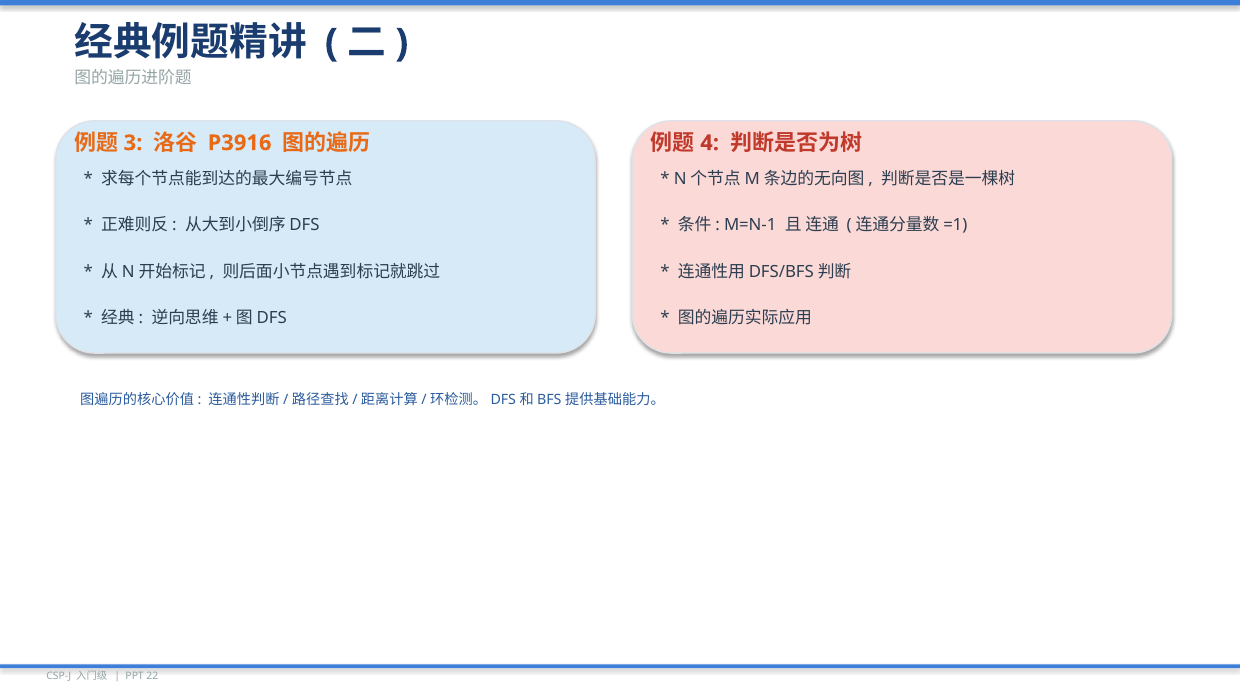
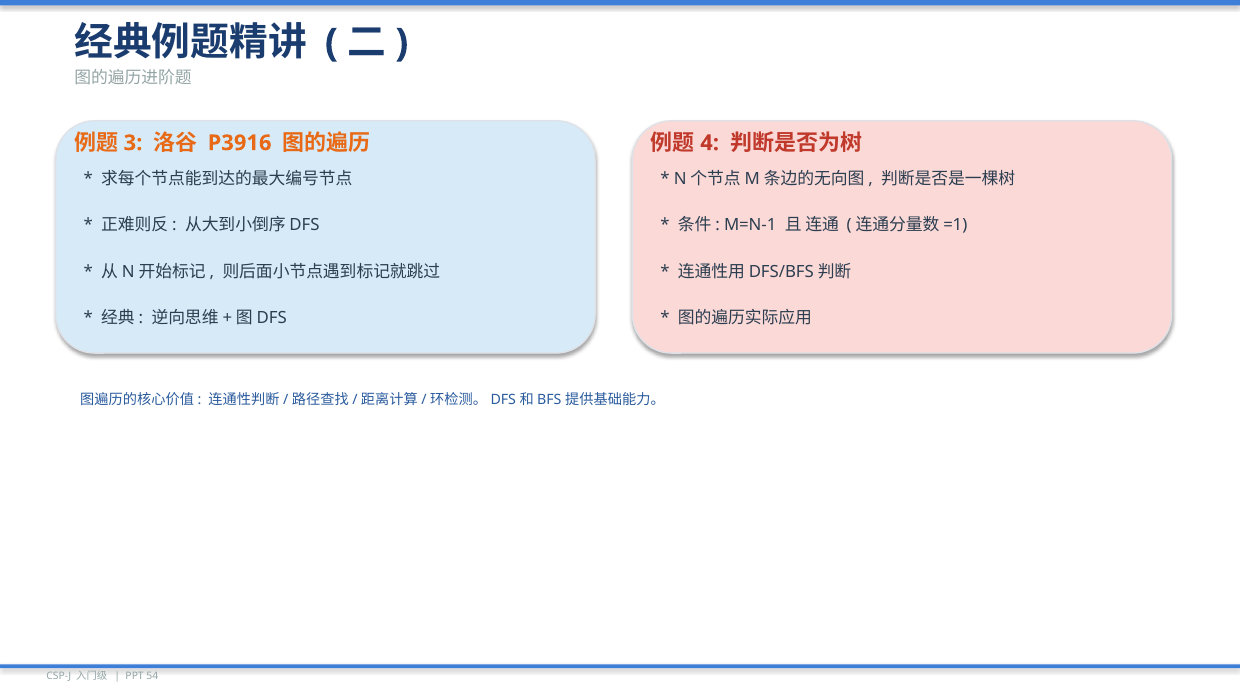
22: 22 -> 54 (152, 676)
